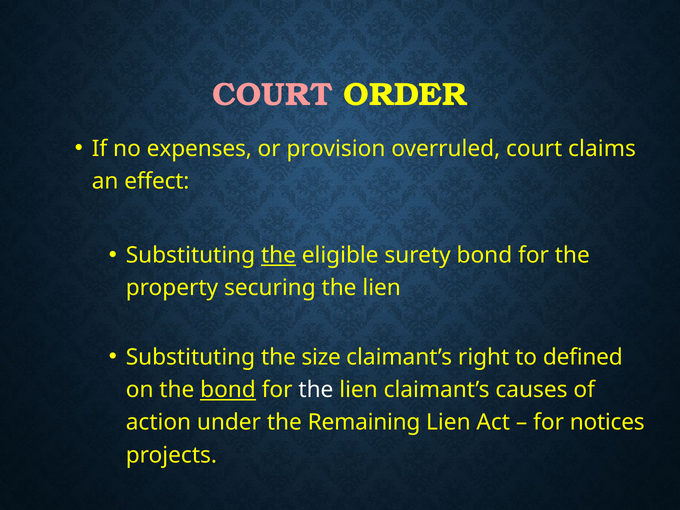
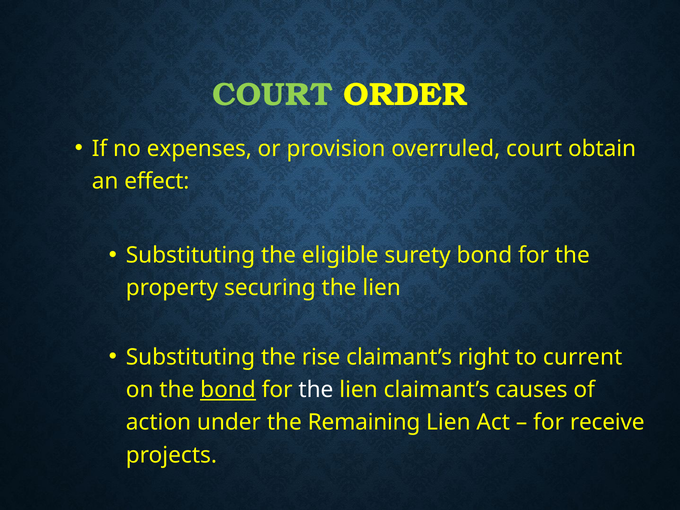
COURT colour: pink -> light green (272, 94)
claims: claims -> obtain (602, 149)
the underline: present -> none (278, 255)
size: size -> rise (321, 357)
defined: defined -> current (583, 357)
notices: notices -> receive (607, 422)
